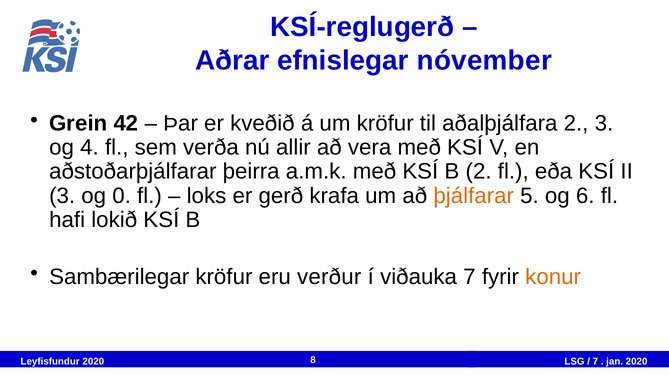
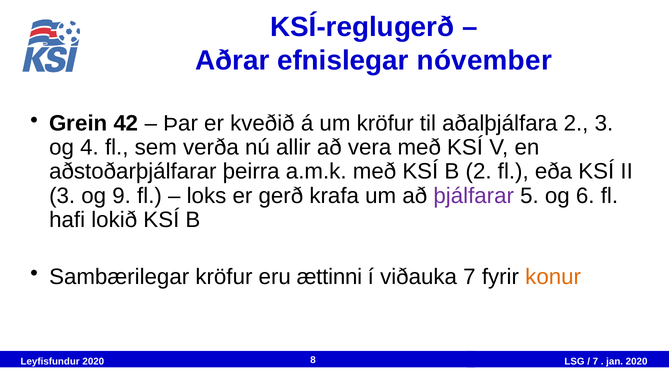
0: 0 -> 9 (122, 196)
þjálfarar colour: orange -> purple (474, 196)
verður: verður -> ættinni (329, 277)
